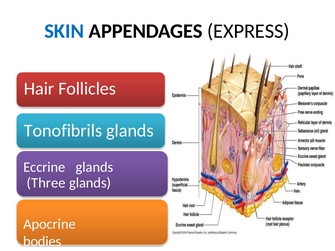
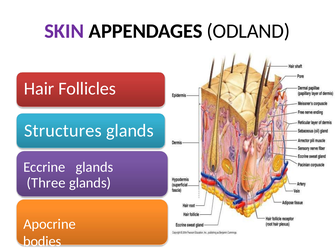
SKIN colour: blue -> purple (64, 31)
EXPRESS: EXPRESS -> ODLAND (248, 31)
Tonofibrils: Tonofibrils -> Structures (63, 131)
